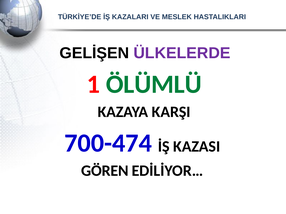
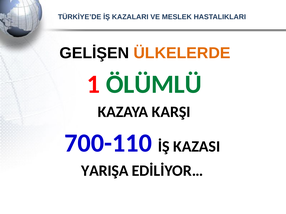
ÜLKELERDE colour: purple -> orange (182, 53)
700-474: 700-474 -> 700-110 (108, 143)
GÖREN: GÖREN -> YARIŞA (105, 171)
